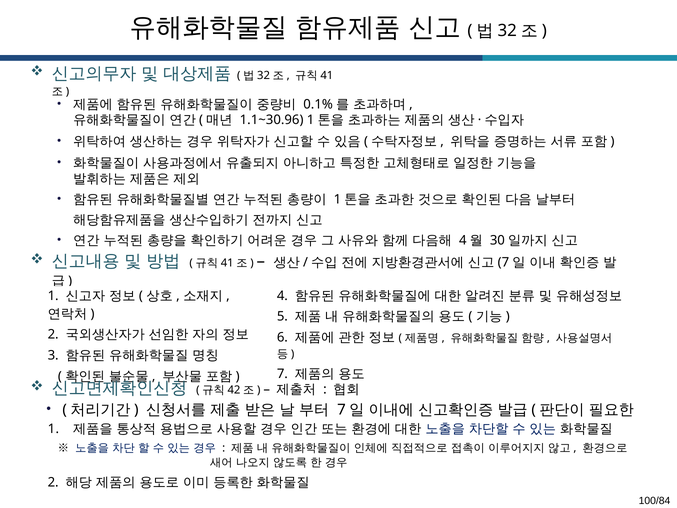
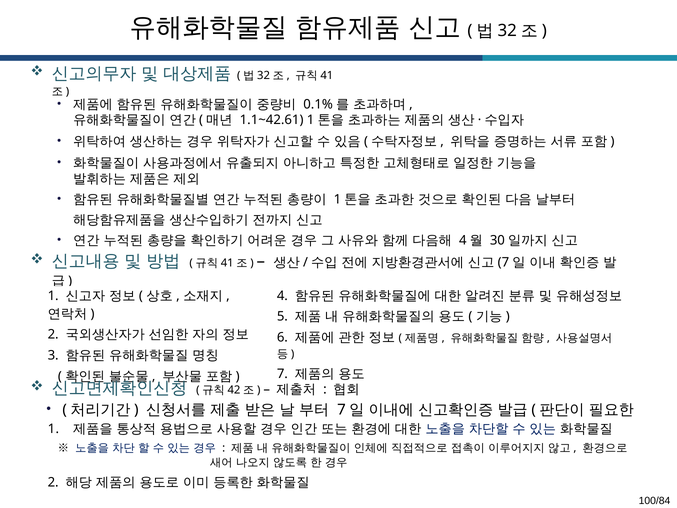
1.1~30.96: 1.1~30.96 -> 1.1~42.61 (272, 120)
